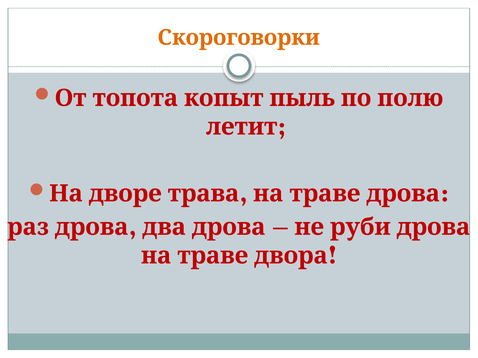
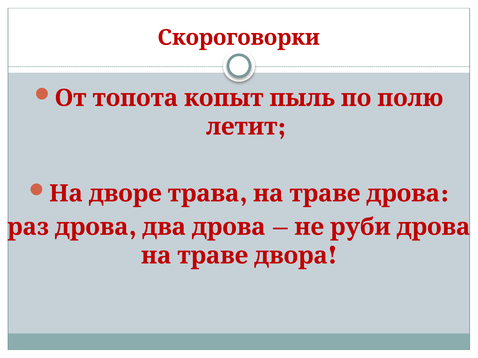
Скороговорки colour: orange -> red (239, 38)
